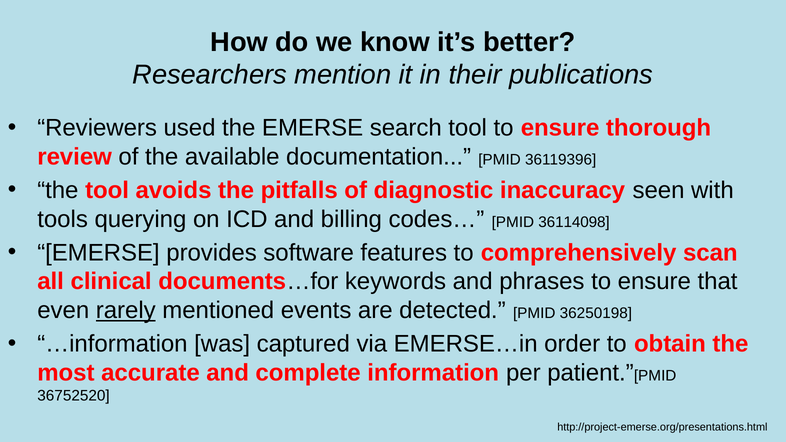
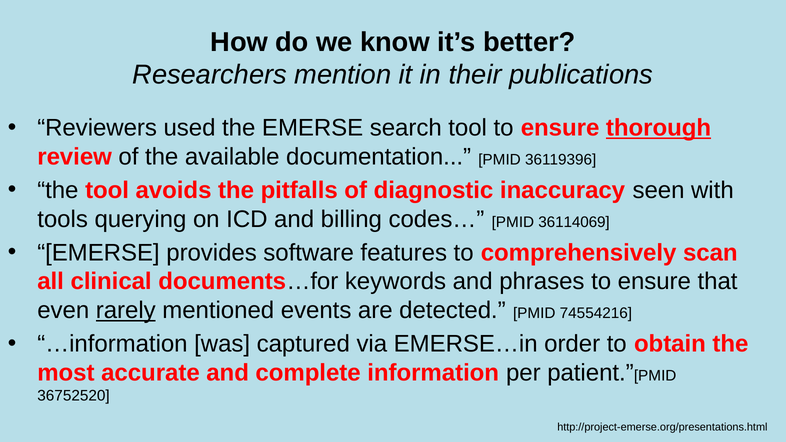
thorough underline: none -> present (659, 128)
36114098: 36114098 -> 36114069 (574, 222)
36250198: 36250198 -> 74554216 (596, 313)
